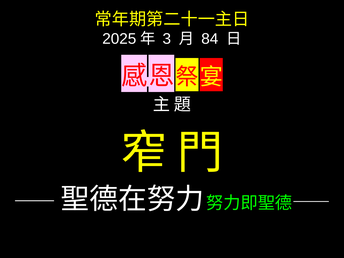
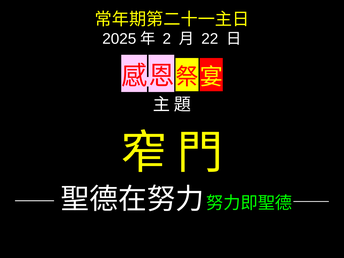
3: 3 -> 2 (167, 39)
84: 84 -> 22 (210, 39)
